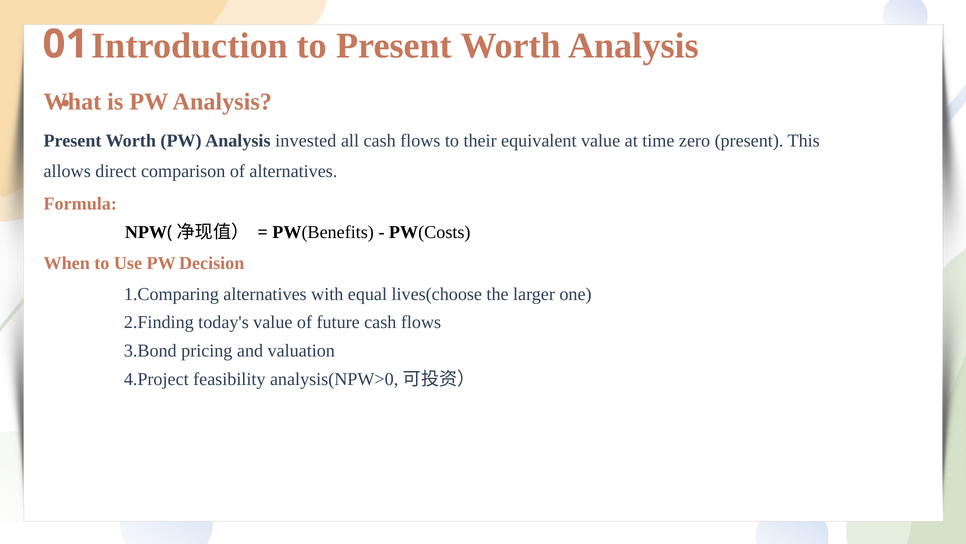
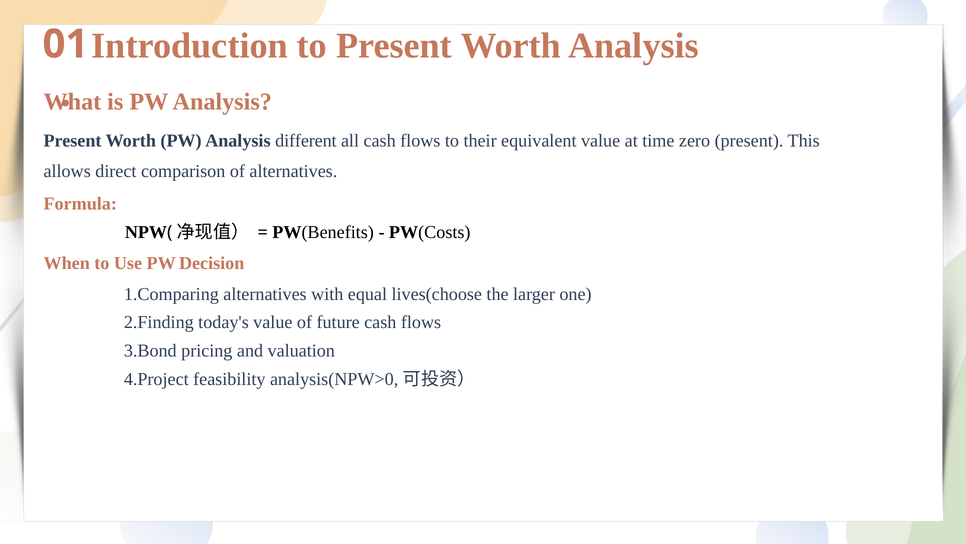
invested: invested -> different (306, 141)
